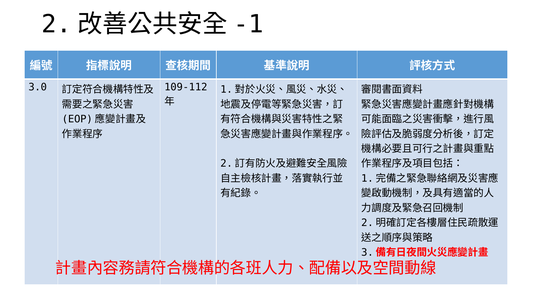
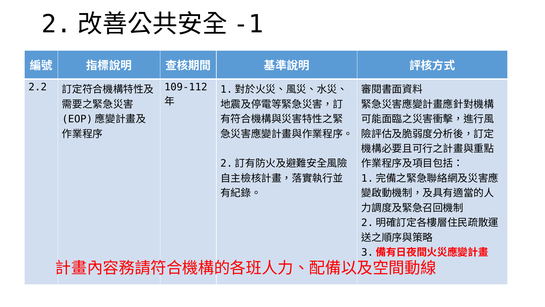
3.0: 3.0 -> 2.2 (38, 87)
